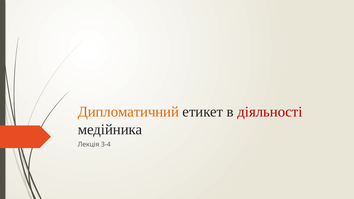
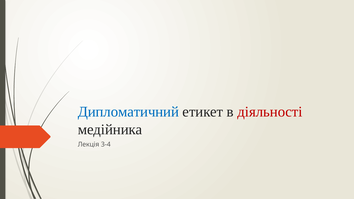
Дипломатичний colour: orange -> blue (128, 112)
